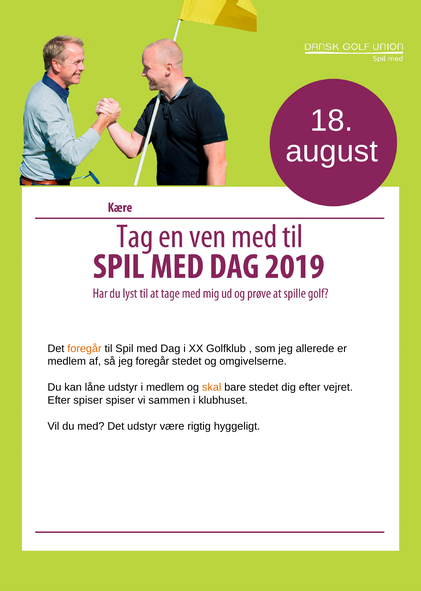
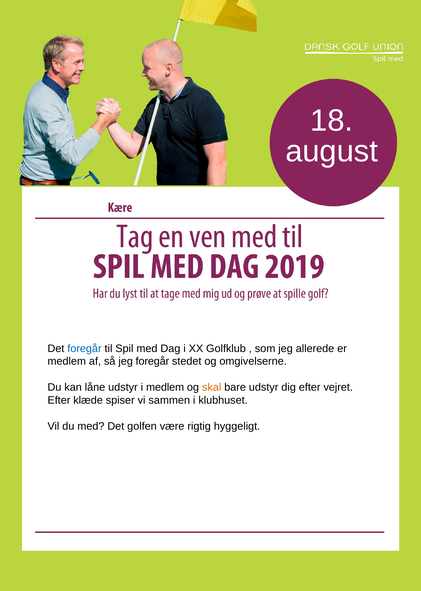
foregår colour: orange -> blue (84, 348)
bare stedet: stedet -> udstyr (264, 387)
Efter spiser: spiser -> klæde (88, 400)
Det udstyr: udstyr -> golfen (142, 426)
